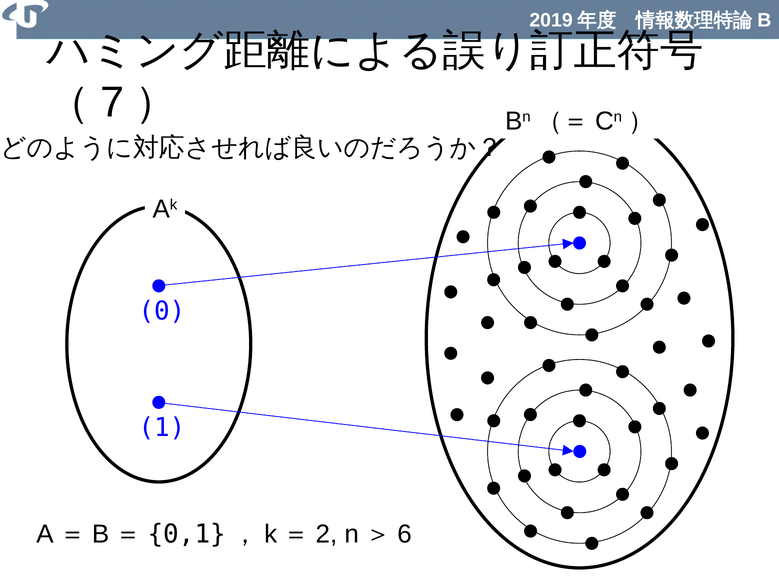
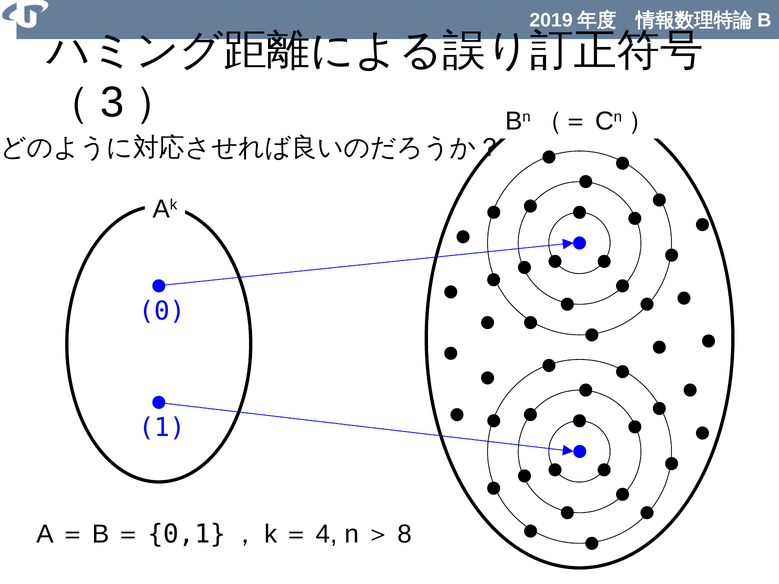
7: 7 -> 3 (112, 102)
2: 2 -> 4 (326, 534)
6: 6 -> 8 (405, 534)
